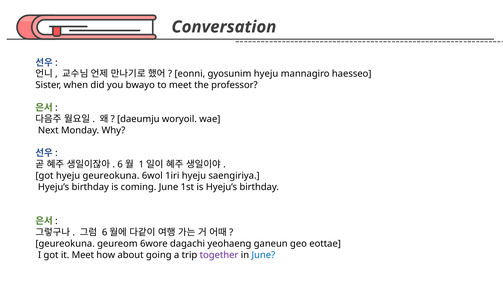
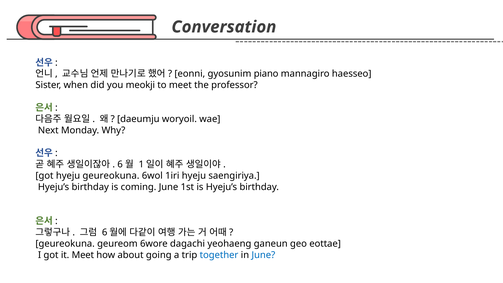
gyosunim hyeju: hyeju -> piano (266, 74)
bwayo: bwayo -> meokji (140, 85)
together colour: purple -> blue (219, 255)
